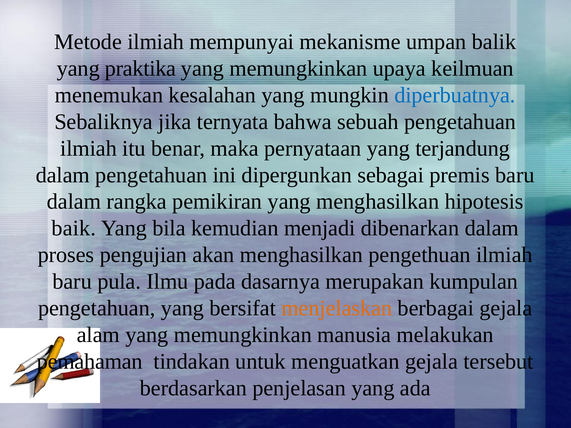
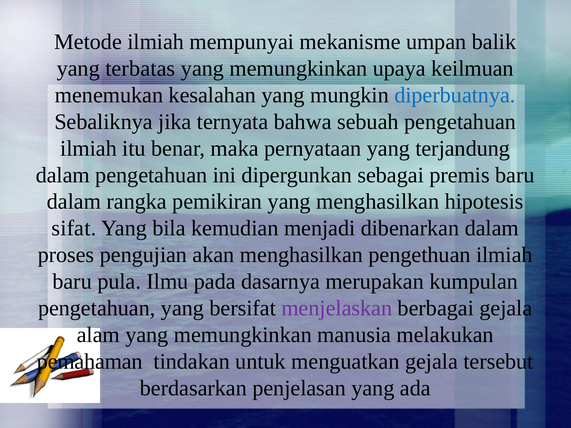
praktika: praktika -> terbatas (140, 68)
baik: baik -> sifat (74, 228)
menjelaskan colour: orange -> purple (337, 308)
